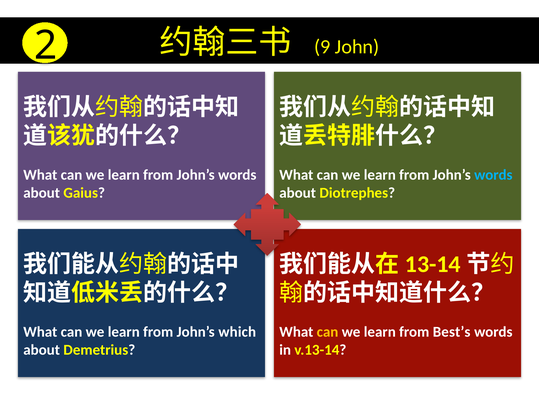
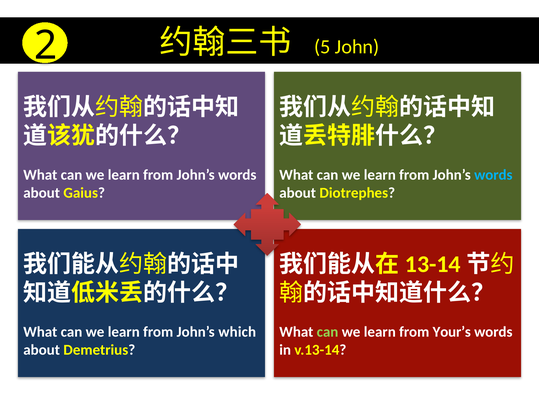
9: 9 -> 5 (322, 47)
can colour: yellow -> light green (328, 332)
Best’s: Best’s -> Your’s (452, 332)
